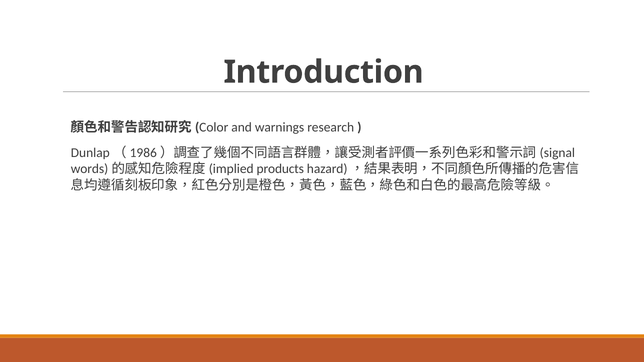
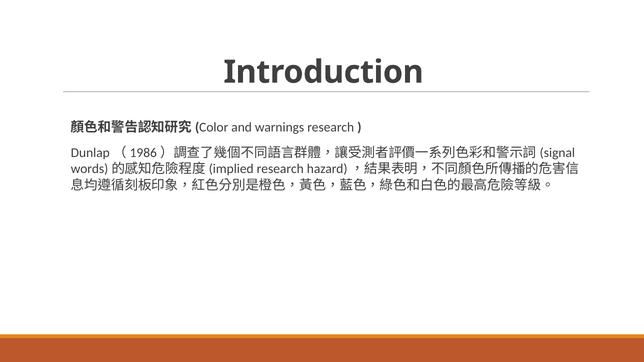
products: products -> research (280, 169)
